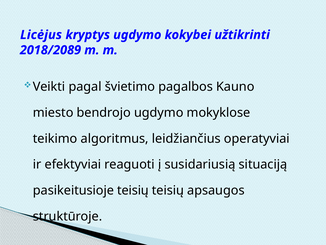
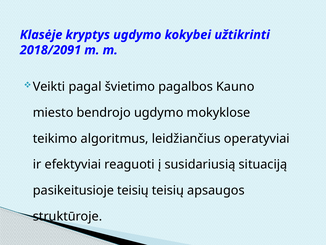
Licėjus: Licėjus -> Klasėje (41, 35)
2018/2089: 2018/2089 -> 2018/2091 (50, 50)
